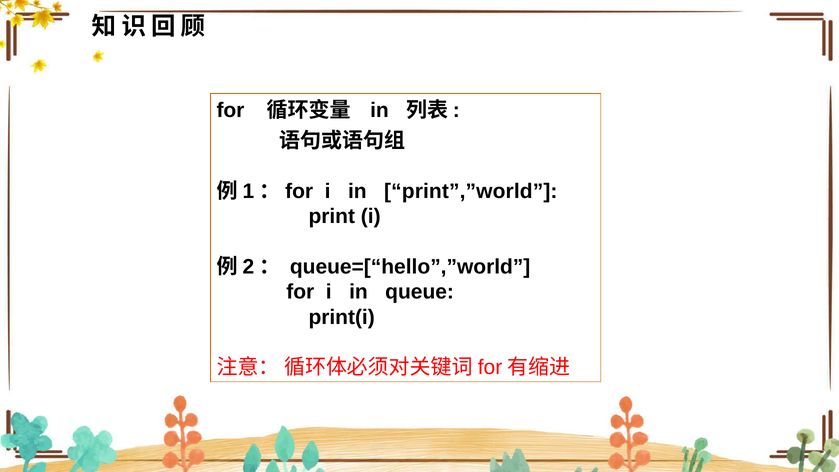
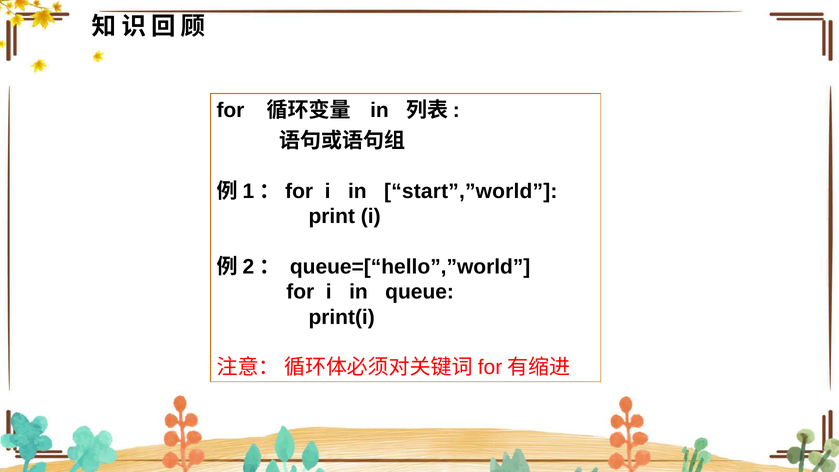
print”,”world: print”,”world -> start”,”world (471, 191)
